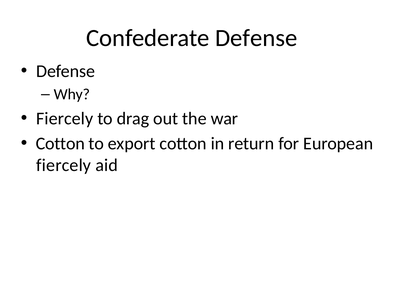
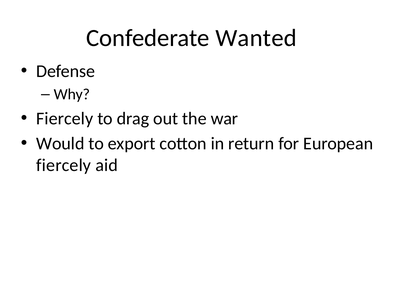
Confederate Defense: Defense -> Wanted (256, 38)
Cotton: Cotton -> Would (60, 144)
